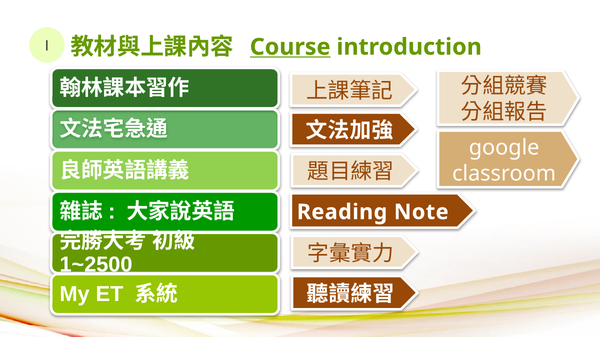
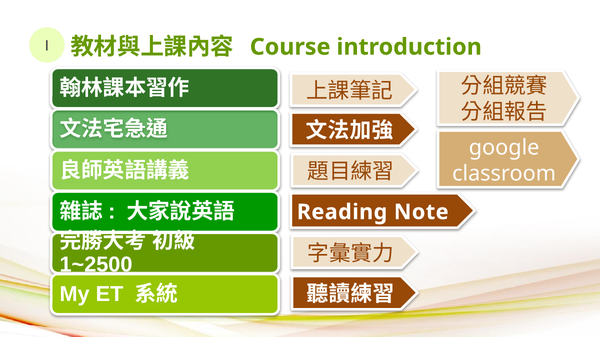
Course underline: present -> none (290, 47)
